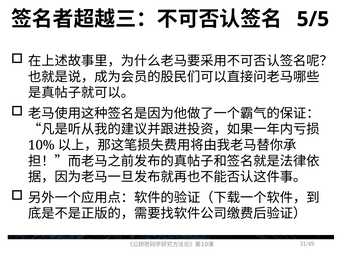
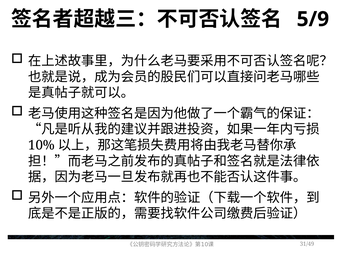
5/5: 5/5 -> 5/9 (313, 19)
